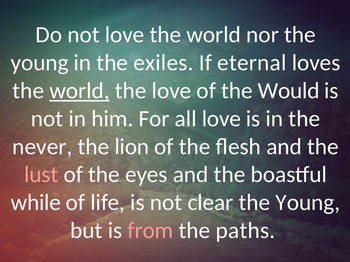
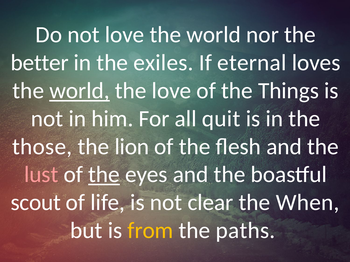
young: young -> better (40, 63)
Would: Would -> Things (288, 91)
all love: love -> quit (221, 119)
never: never -> those (42, 147)
the underline: none -> present (104, 175)
while: while -> scout (36, 203)
Young: Young -> When (308, 203)
from colour: pink -> yellow (150, 231)
